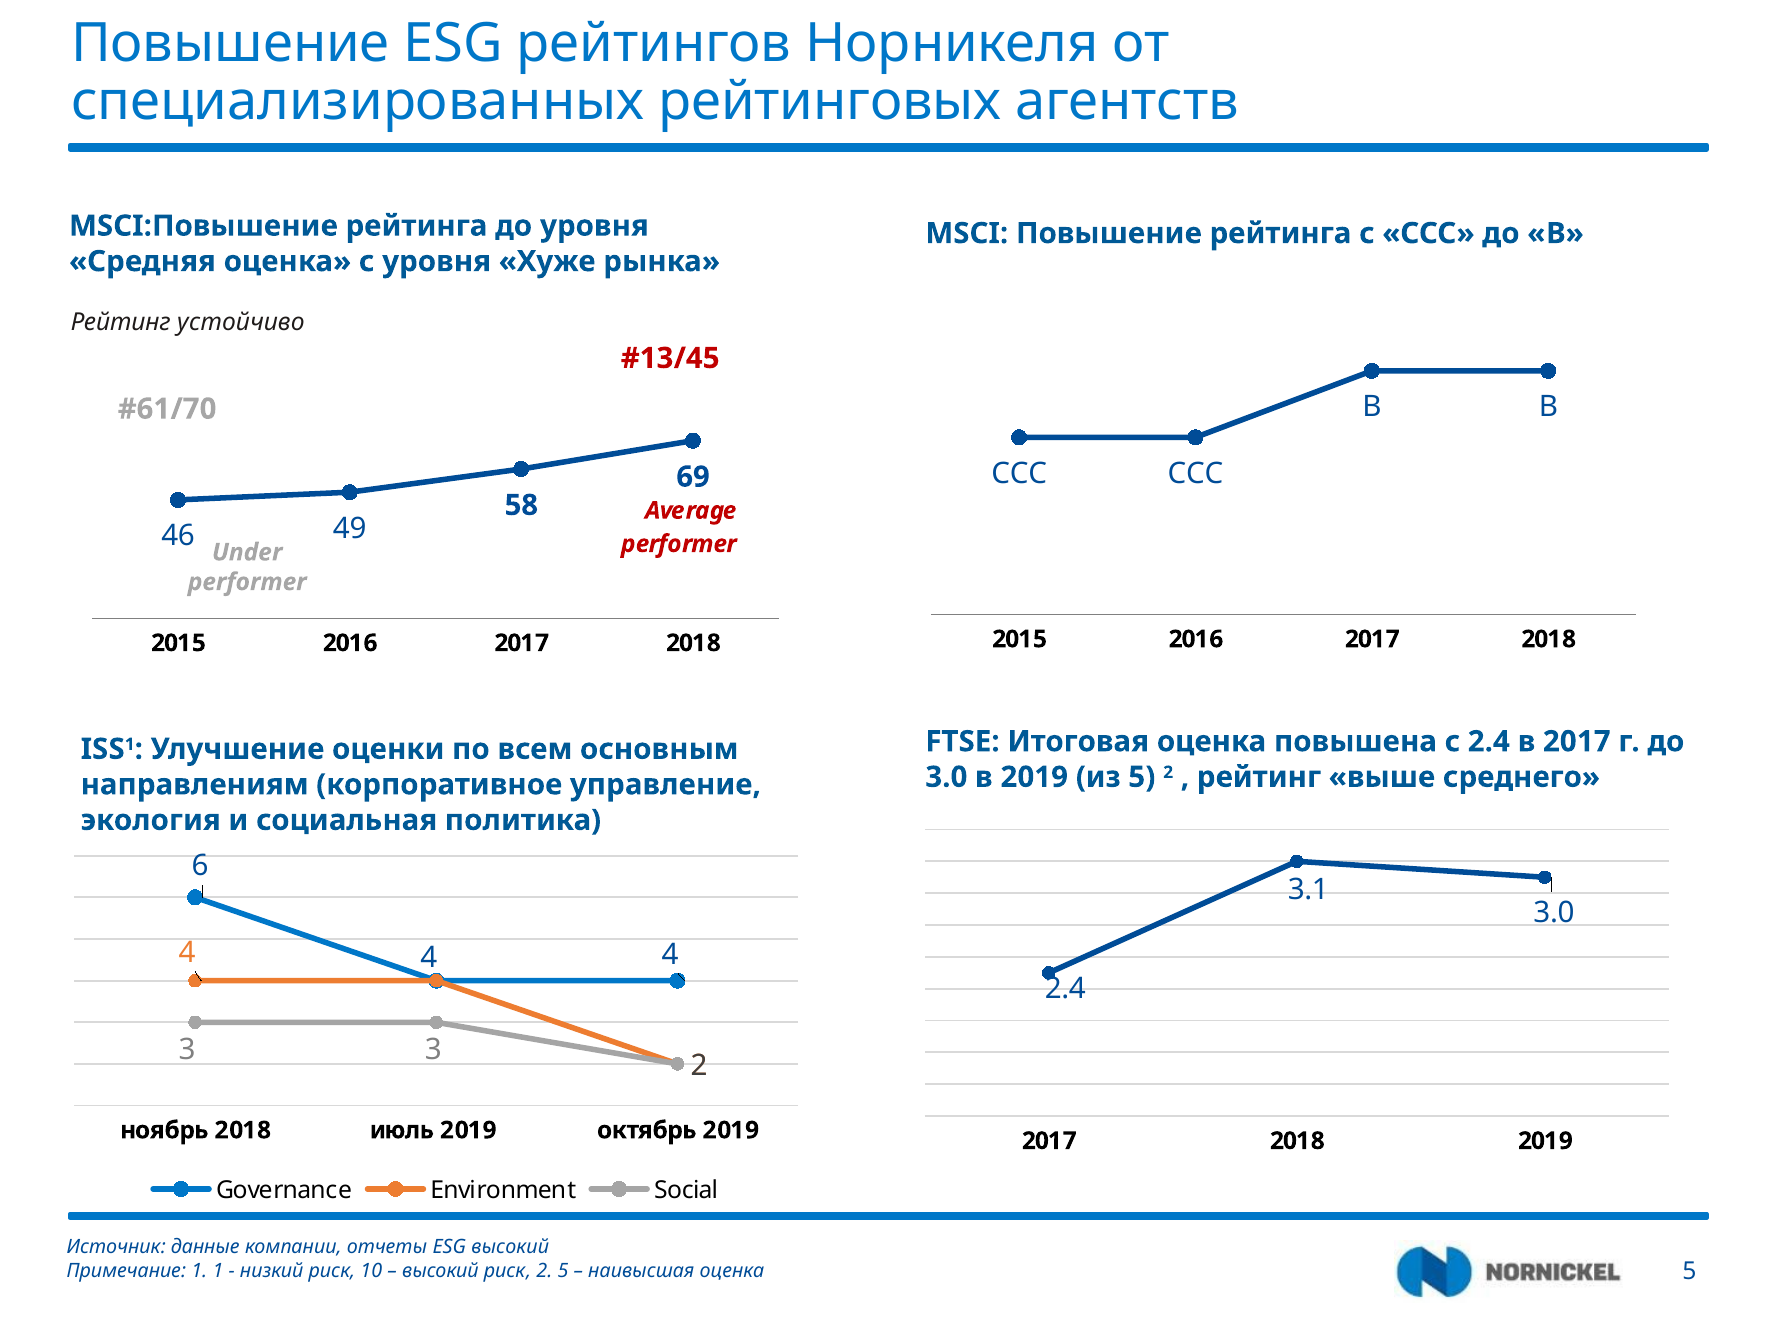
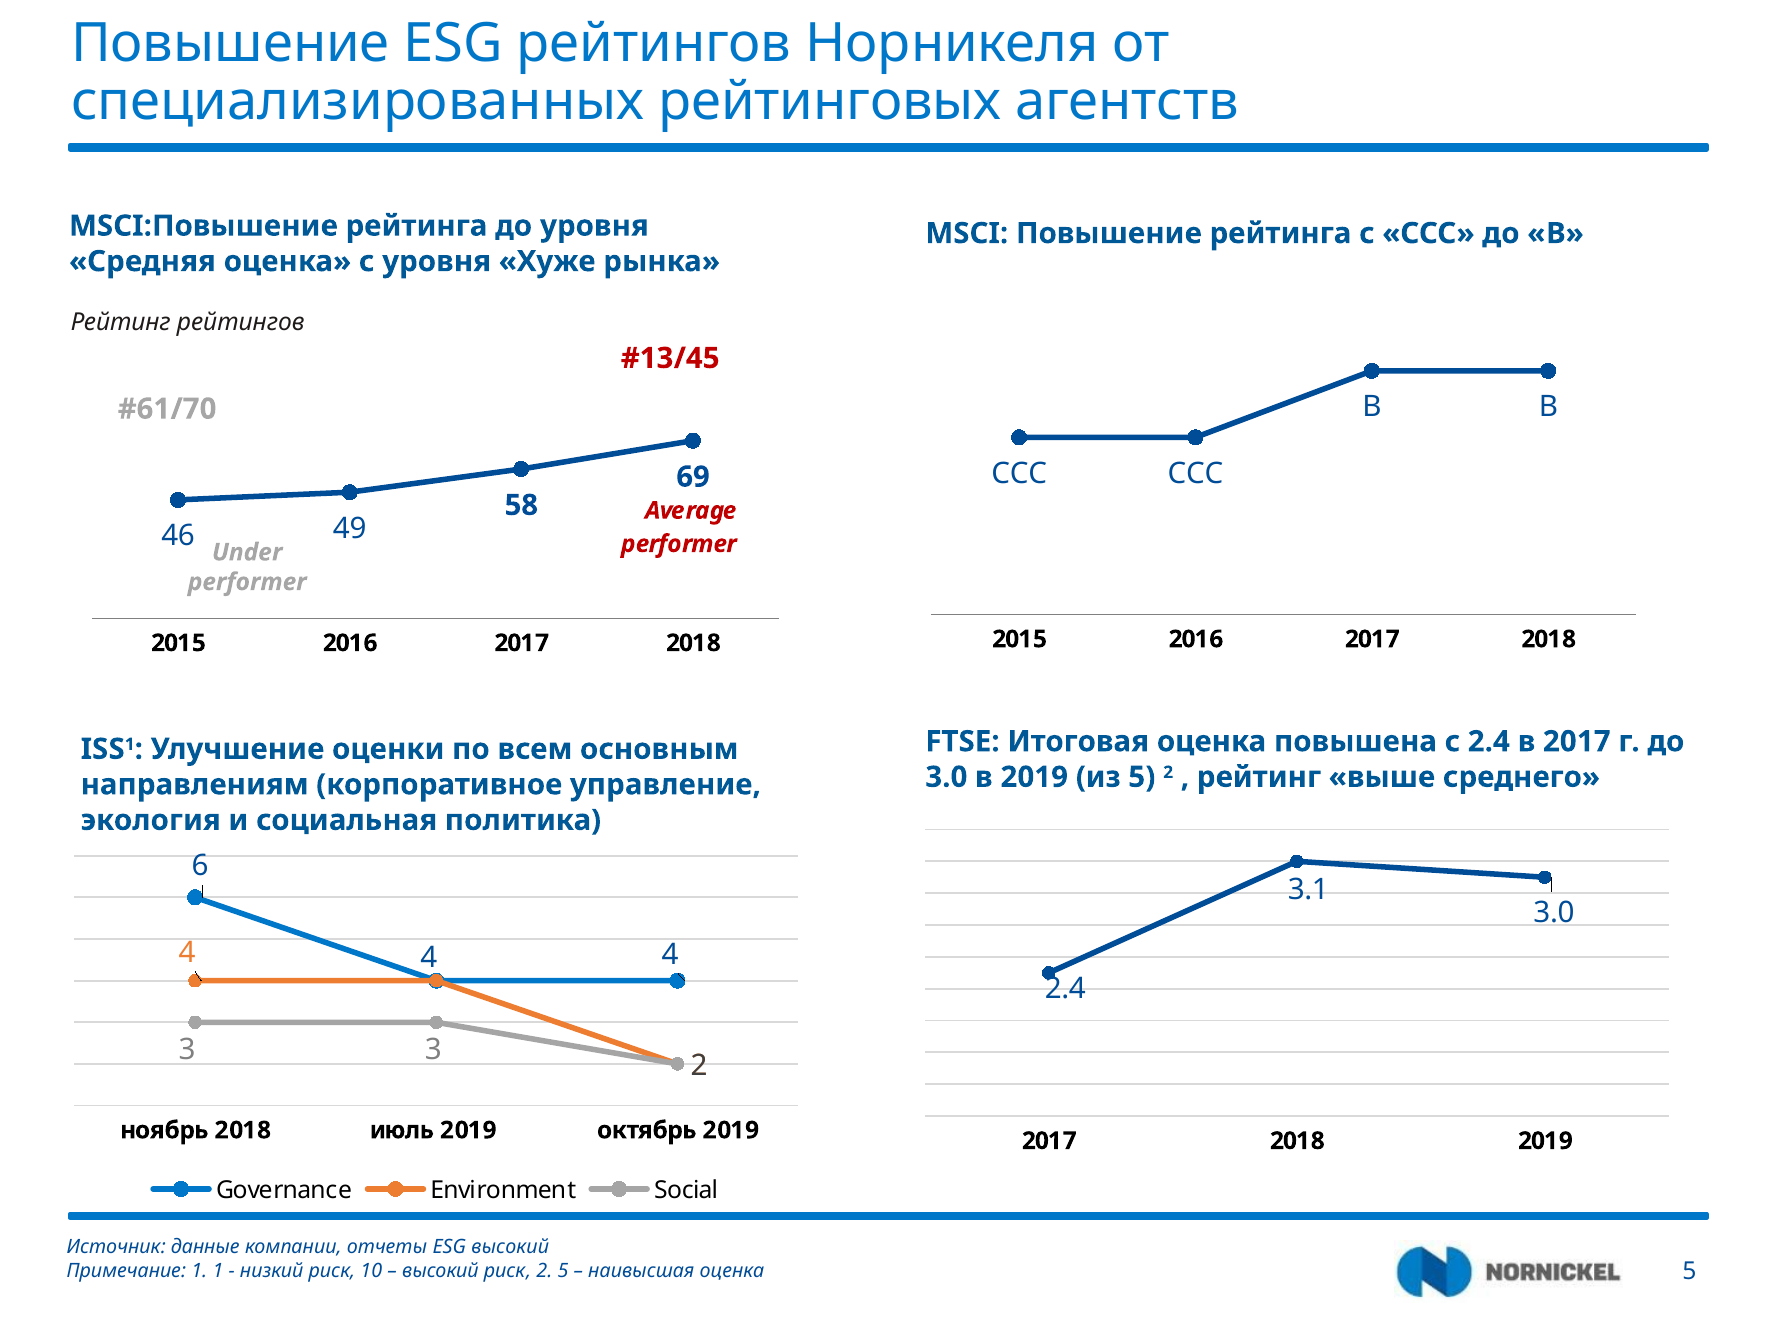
Рейтинг устойчиво: устойчиво -> рейтингов (241, 323)
